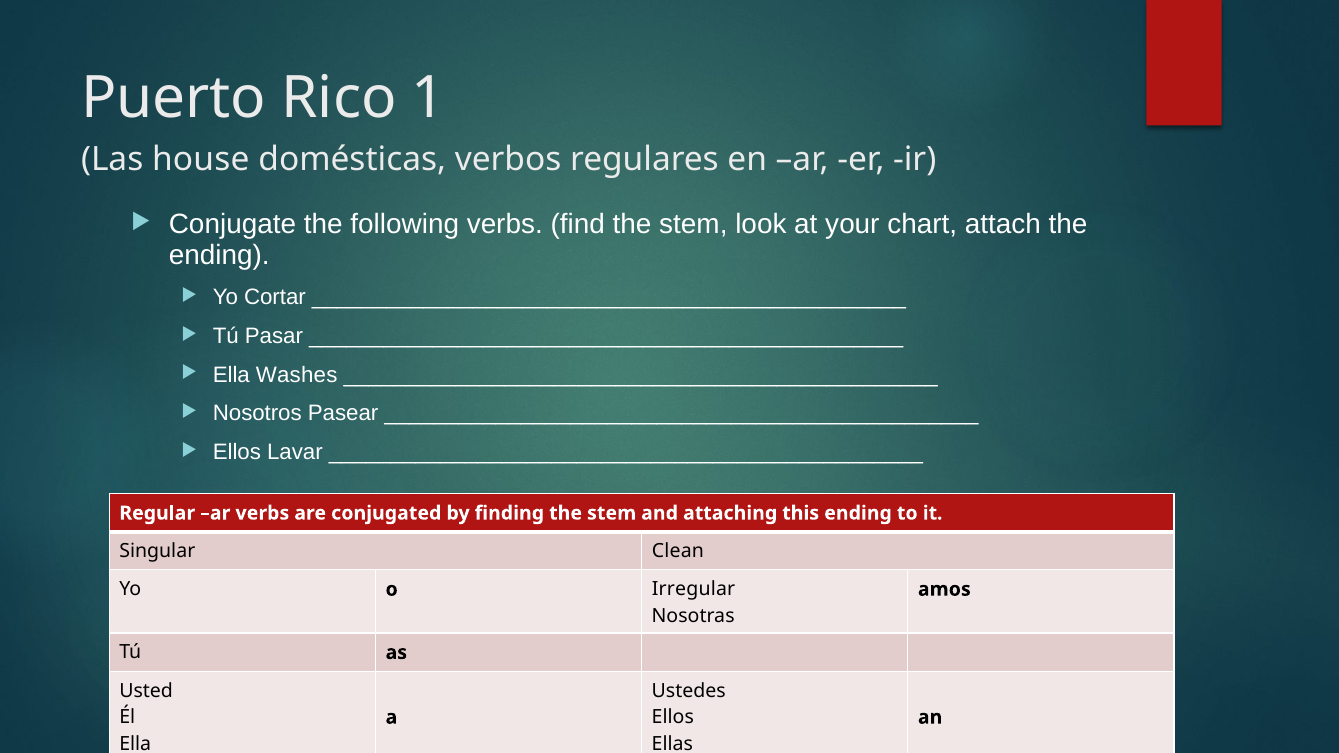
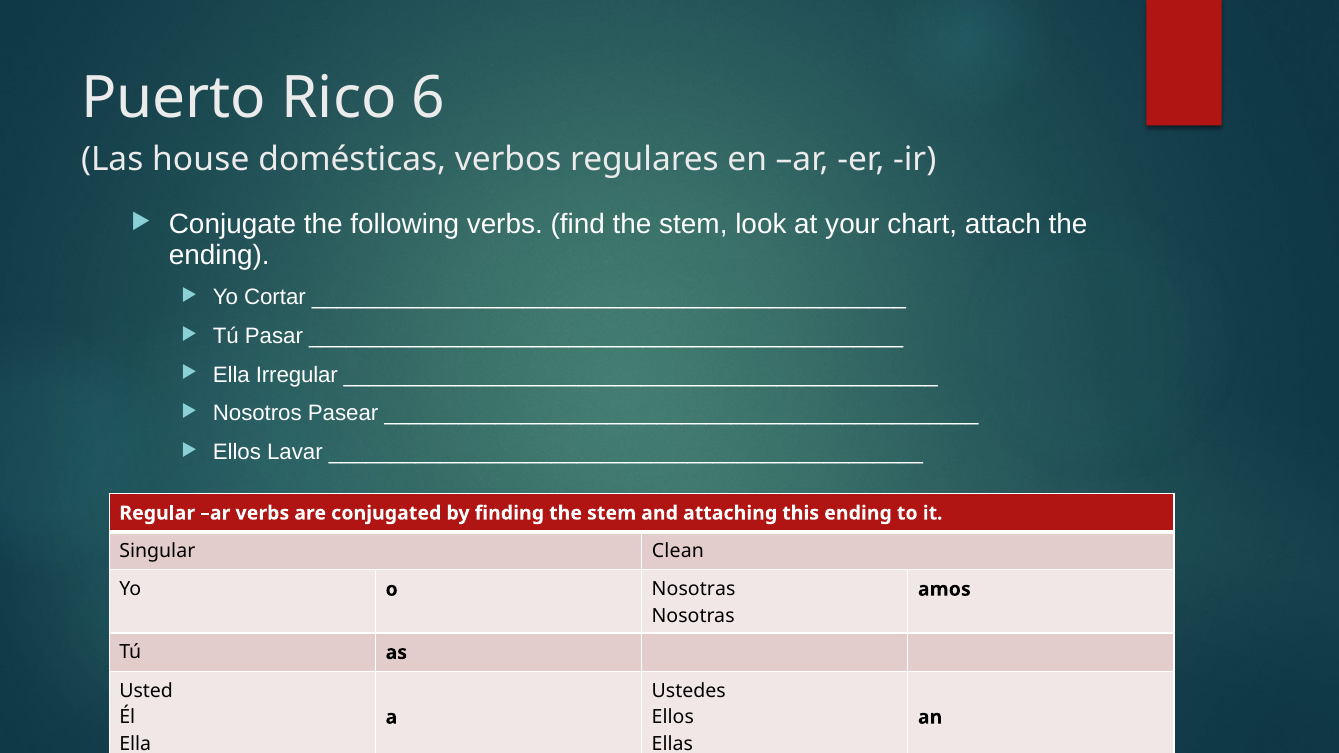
1: 1 -> 6 (429, 98)
Washes: Washes -> Irregular (297, 375)
o Irregular: Irregular -> Nosotras (694, 589)
